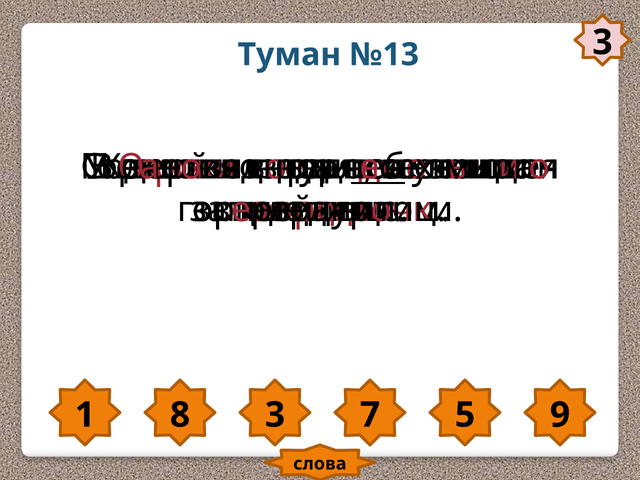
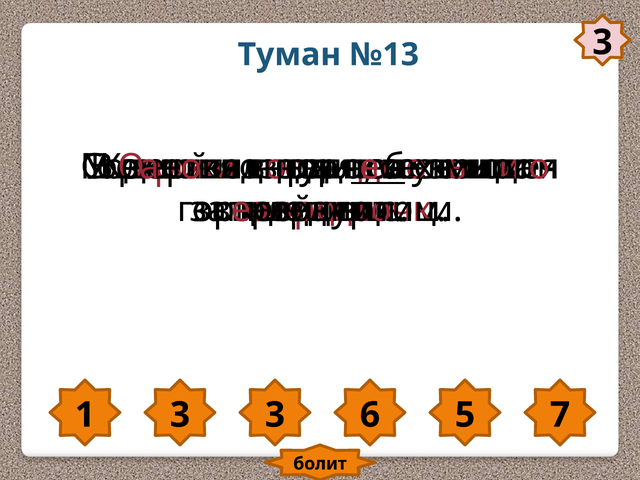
1 8: 8 -> 3 (180, 415)
7: 7 -> 6 (370, 415)
9: 9 -> 7 (560, 415)
слова: слова -> болит (320, 464)
